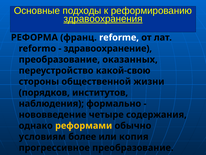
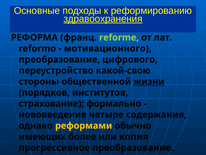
reforme colour: white -> light green (119, 37)
здравоохранение: здравоохранение -> мотивационного (108, 48)
оказанных: оказанных -> цифрового (130, 59)
жизни underline: none -> present (149, 81)
наблюдения: наблюдения -> страхование (51, 103)
условиям: условиям -> имеющих (42, 136)
